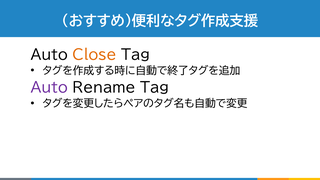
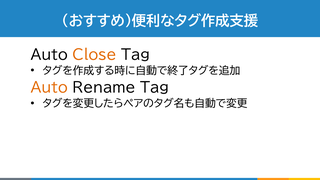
Auto colour: purple -> orange (49, 88)
